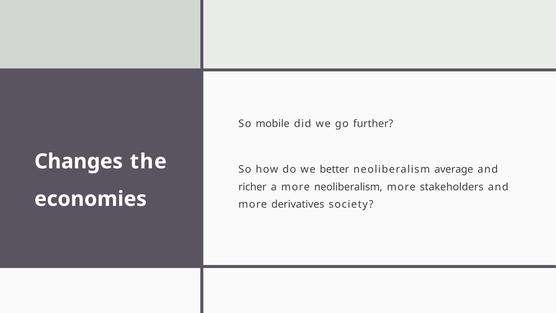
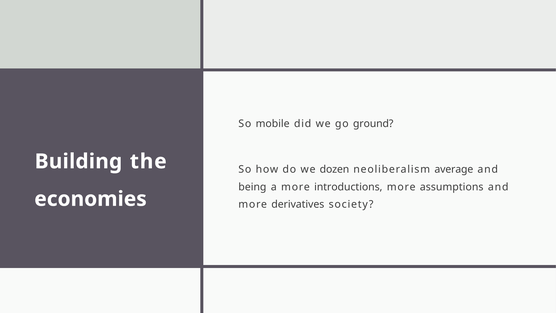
further: further -> ground (373, 124)
Changes: Changes -> Building (78, 161)
better: better -> dozen (334, 169)
richer: richer -> being (252, 187)
more neoliberalism: neoliberalism -> introductions (348, 187)
stakeholders: stakeholders -> assumptions (452, 187)
